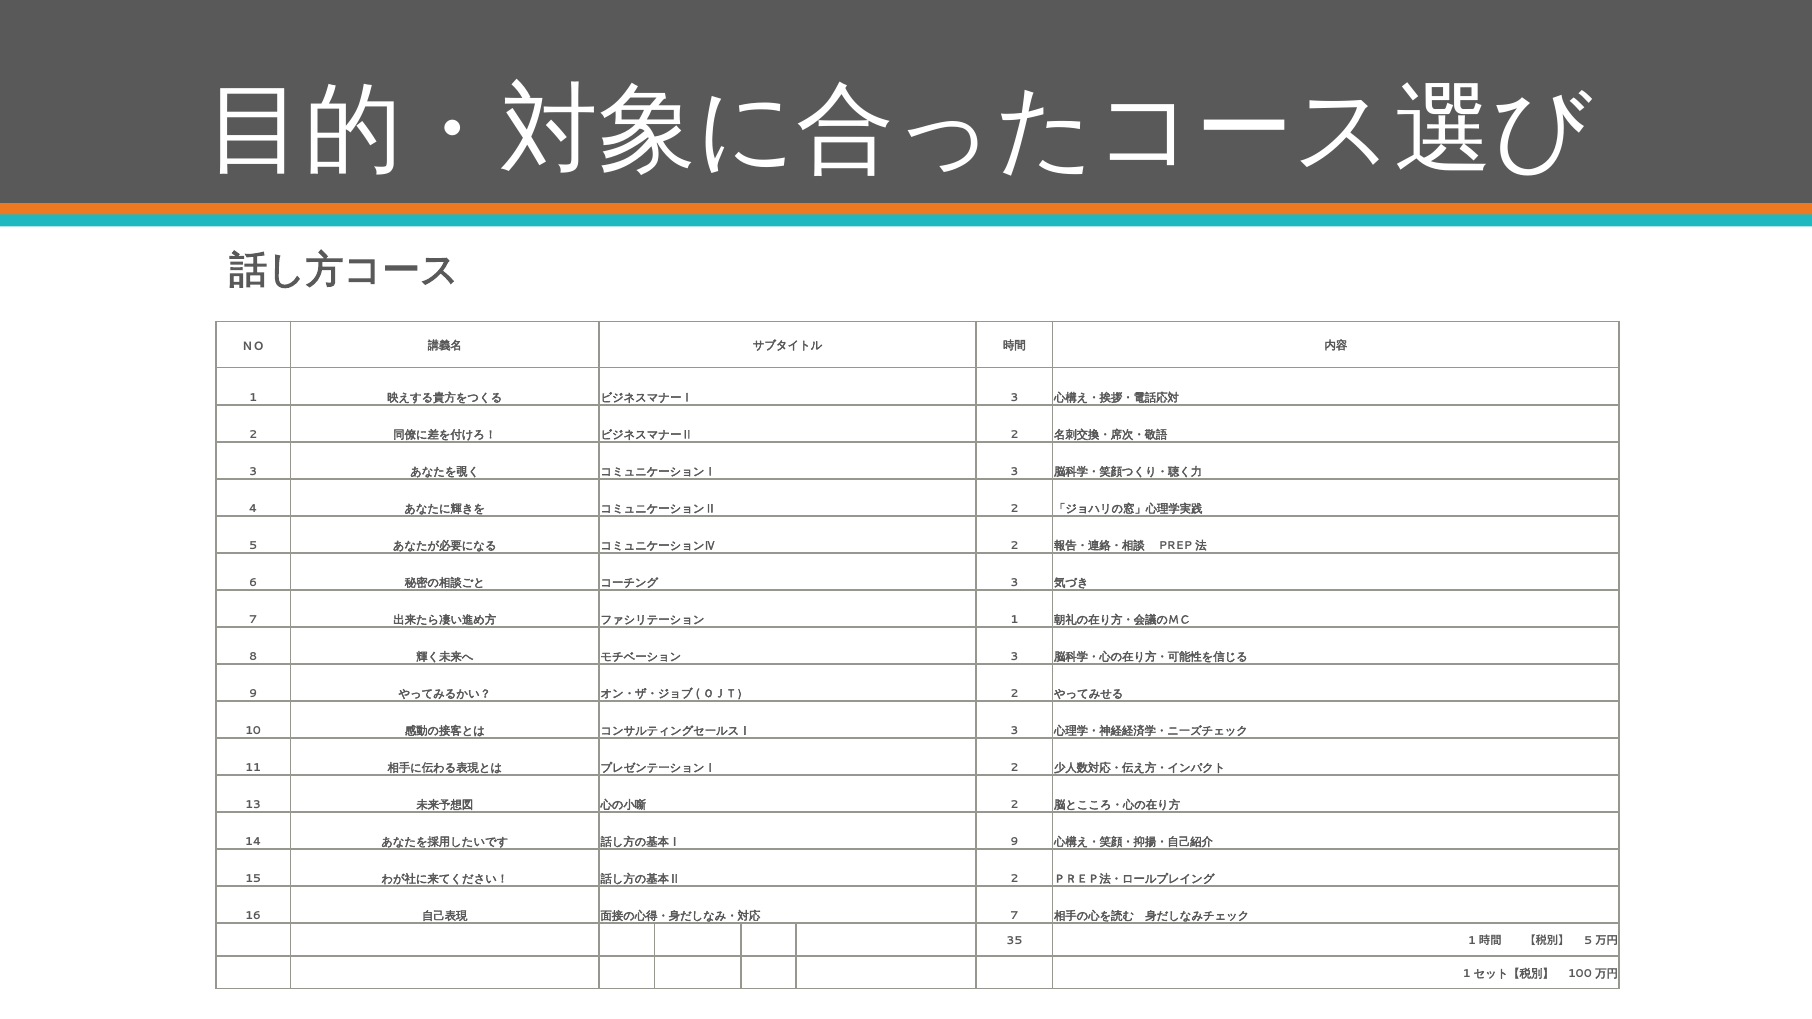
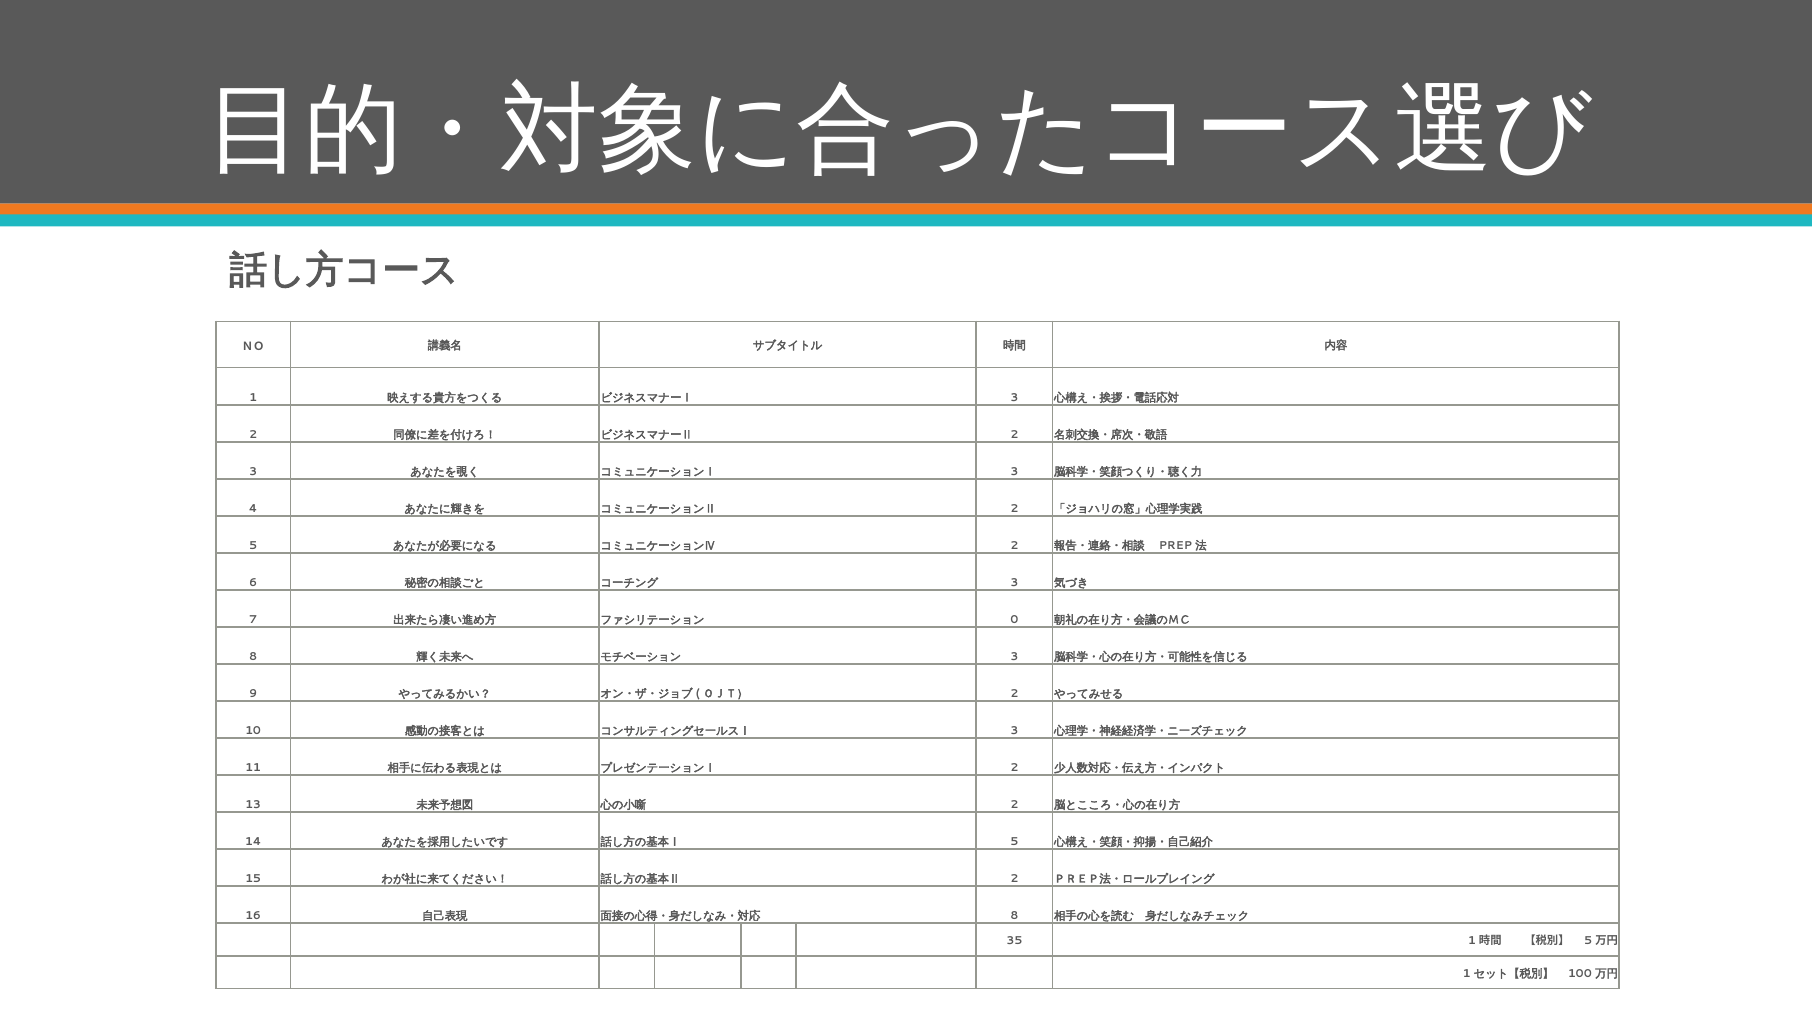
1: 1 -> 0 (1015, 620)
9: 9 -> 5 (1015, 842)
7: 7 -> 8 (1015, 916)
